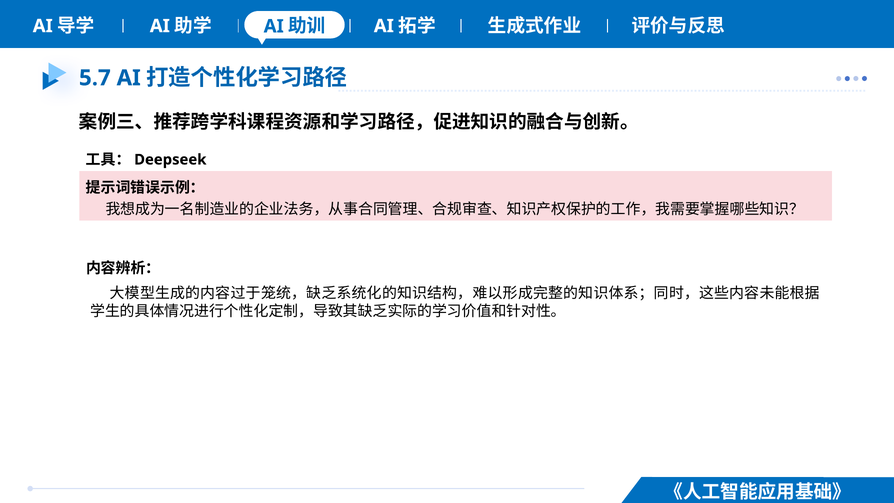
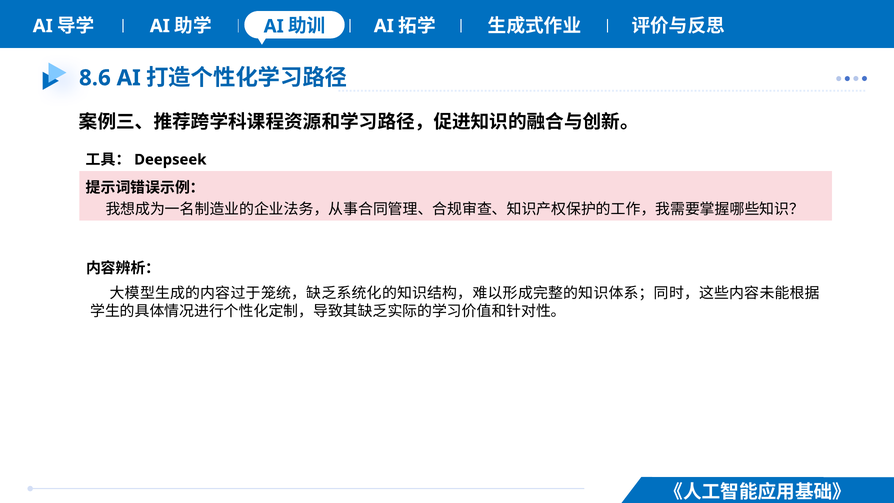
5.7: 5.7 -> 8.6 (95, 78)
